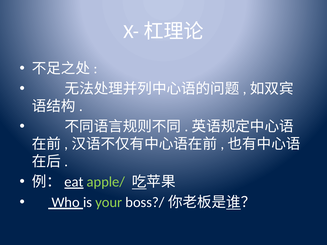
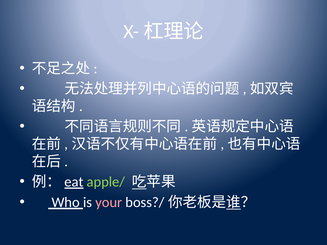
your colour: light green -> pink (109, 202)
